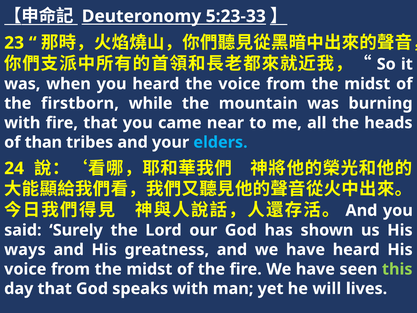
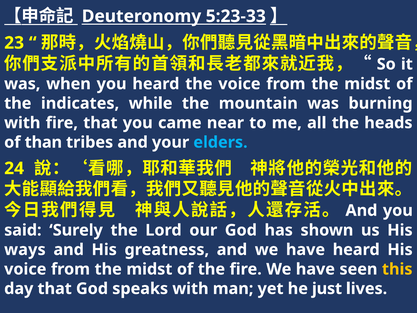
firstborn: firstborn -> indicates (80, 103)
this colour: light green -> yellow (397, 269)
will: will -> just (327, 288)
